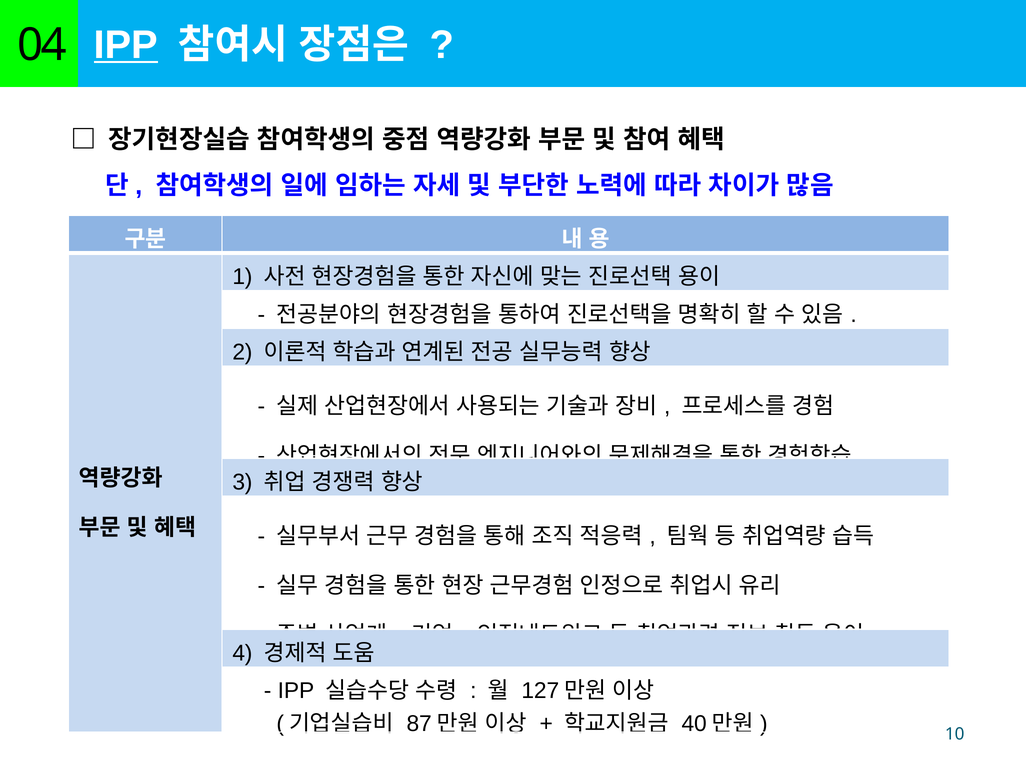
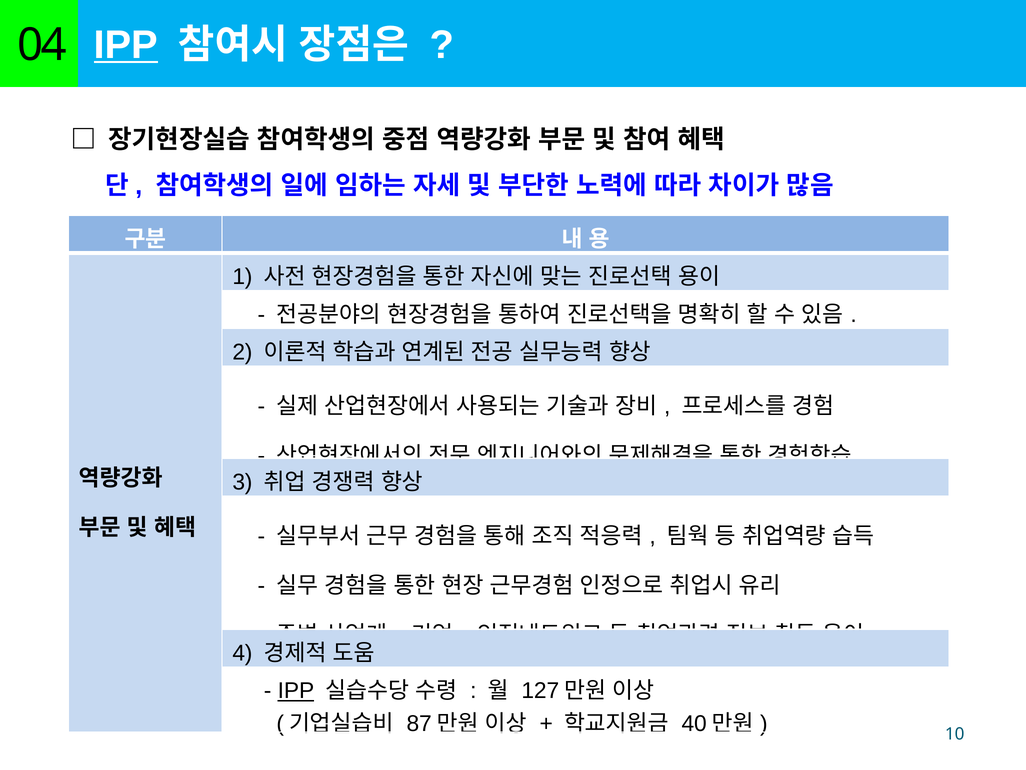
IPP underline: none -> present (296, 690)
